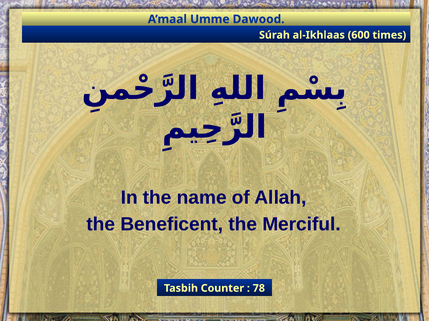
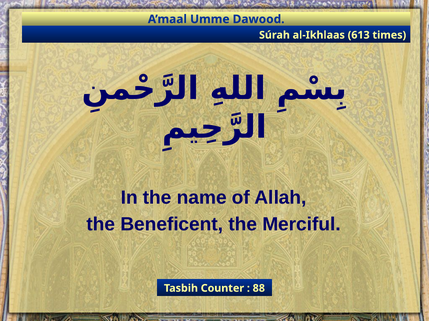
600: 600 -> 613 (359, 35)
78: 78 -> 88 (259, 289)
